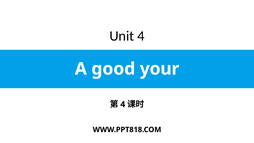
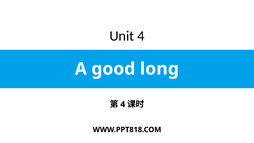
your: your -> long (159, 69)
